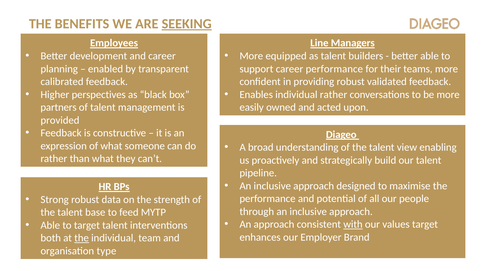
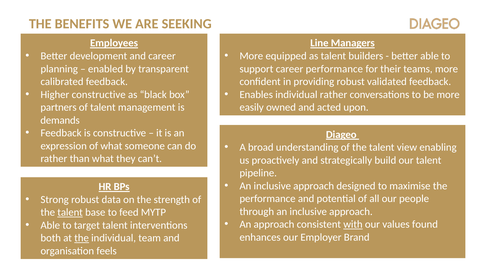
SEEKING underline: present -> none (187, 24)
Higher perspectives: perspectives -> constructive (99, 95)
provided: provided -> demands (60, 120)
talent underline: none -> present (70, 213)
values target: target -> found (425, 224)
type: type -> feels (107, 251)
